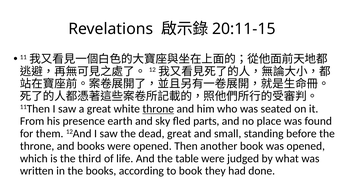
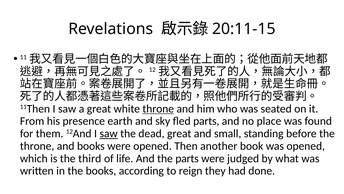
saw underline: none -> present (109, 133)
the table: table -> parts (187, 158)
to book: book -> reign (191, 170)
